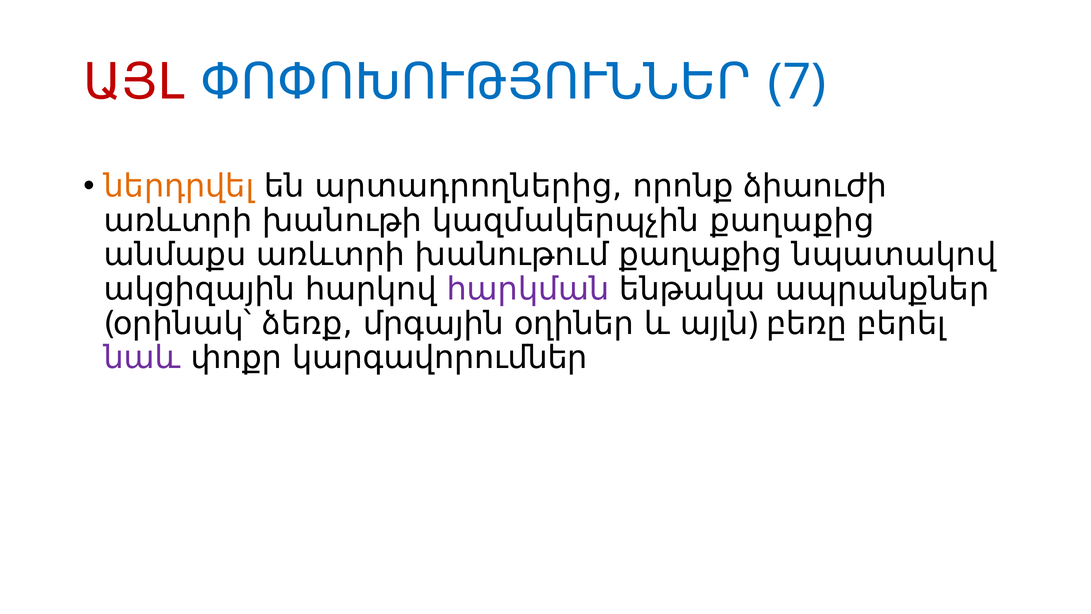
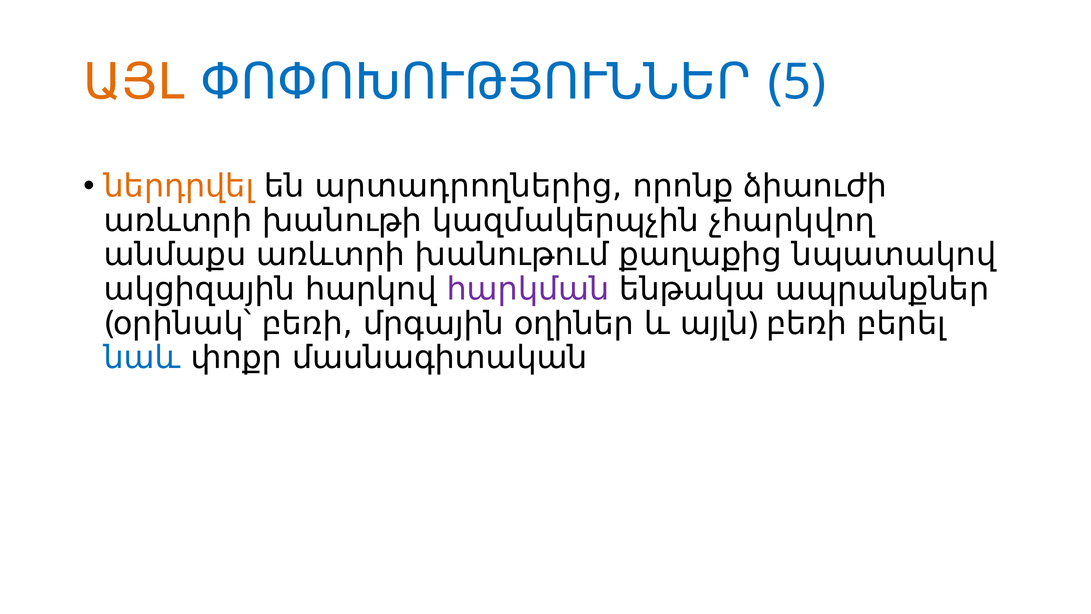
ԱՅԼ colour: red -> orange (134, 82)
7: 7 -> 5 (797, 82)
կազմակերպչին քաղաքից: քաղաքից -> չհարկվող (792, 220)
օրինակ՝ ձեռք: ձեռք -> բեռի (307, 323)
բեռը: բեռը -> բեռի (807, 323)
նաև colour: purple -> blue (142, 358)
կարգավորումներ: կարգավորումներ -> մասնագիտական (440, 358)
